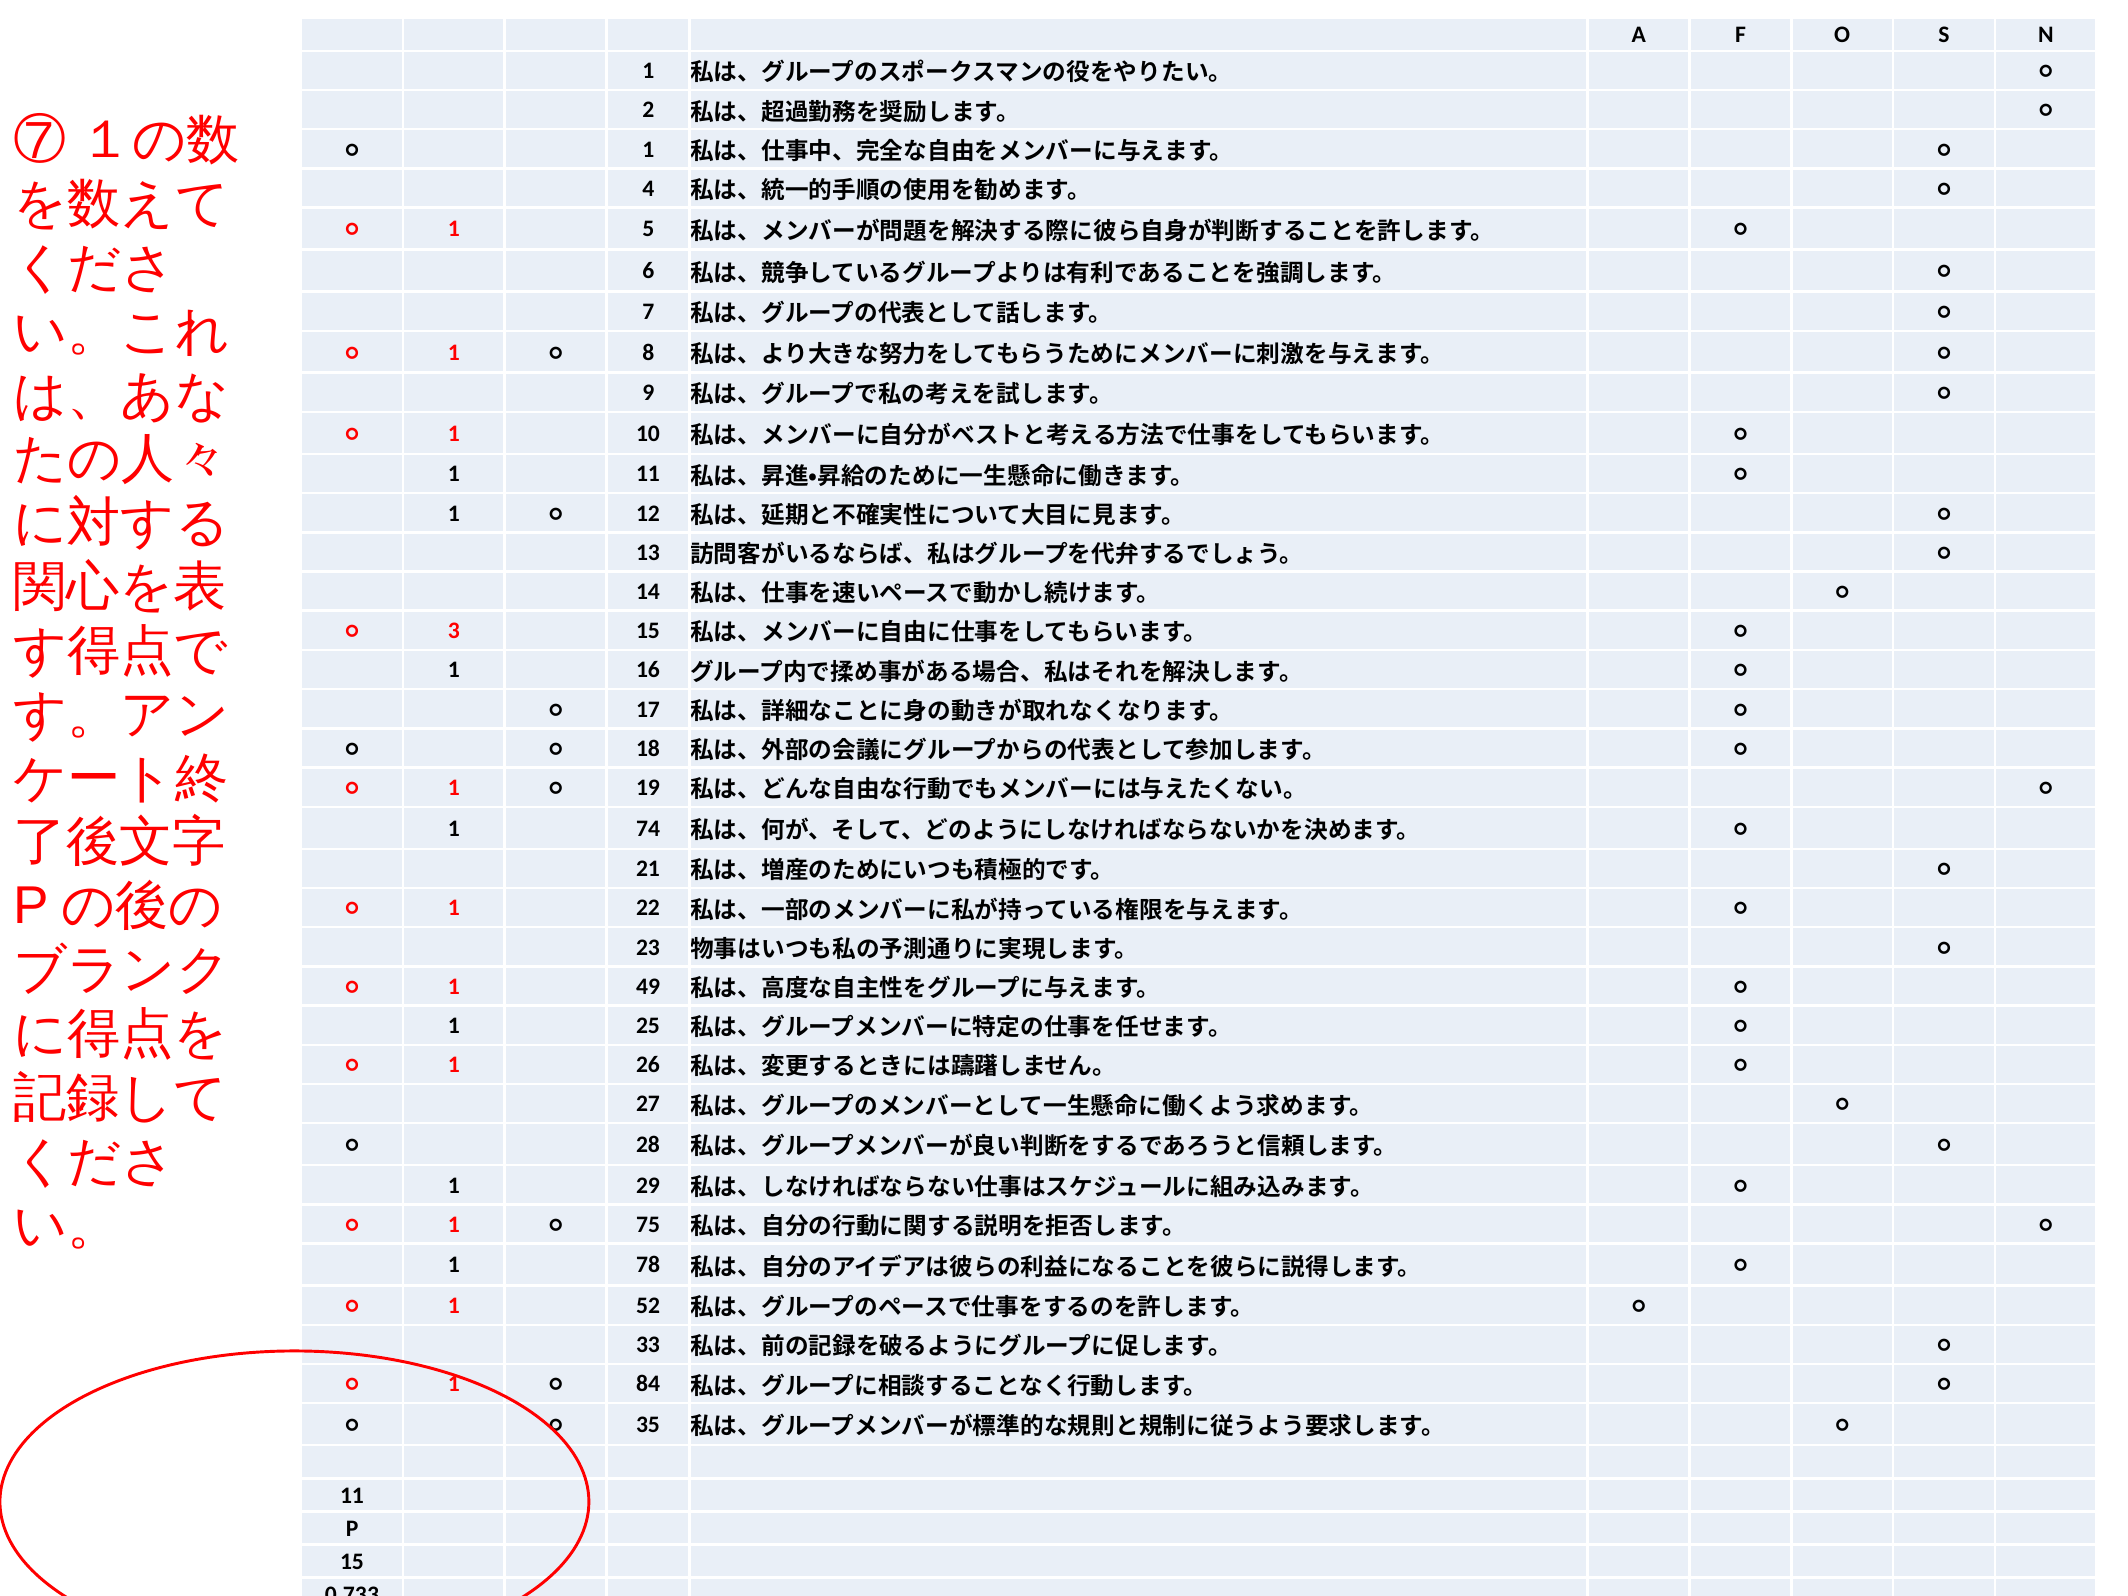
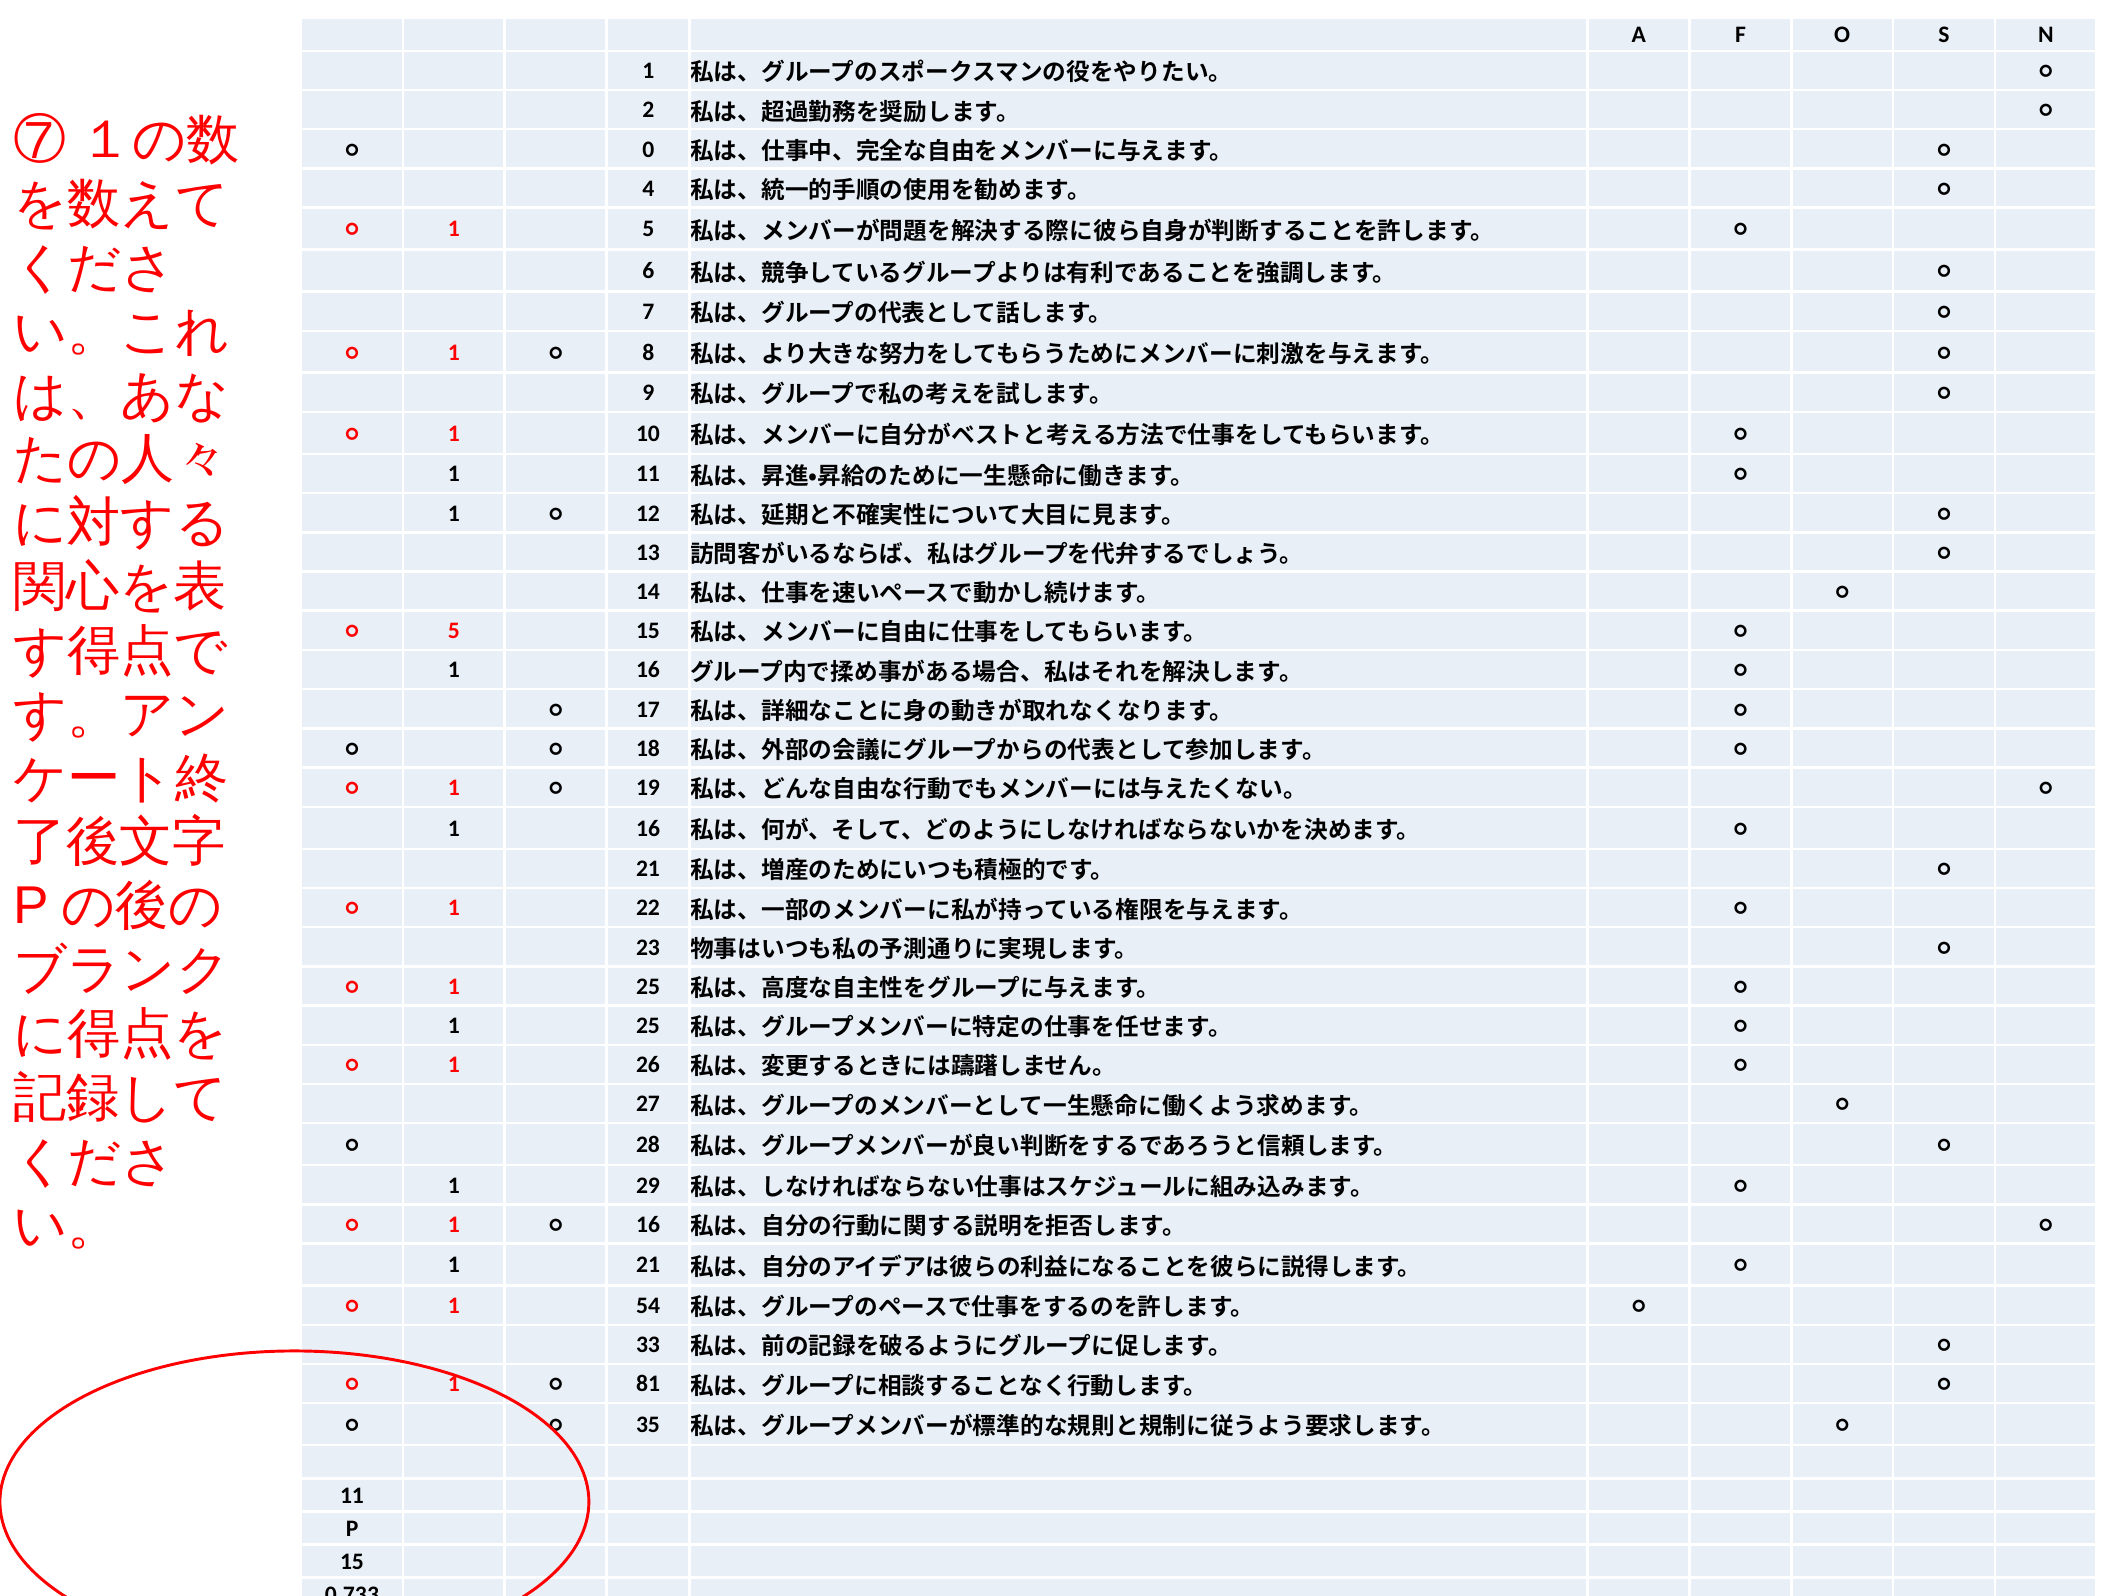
1: 1 -> 0 (648, 149)
3: 3 -> 5 (454, 631)
74: 74 -> 16 (648, 828)
49: 49 -> 25 (648, 986)
75: 75 -> 16 (648, 1225)
1 78: 78 -> 21 (648, 1265)
52: 52 -> 54 (648, 1306)
84: 84 -> 81 (648, 1384)
